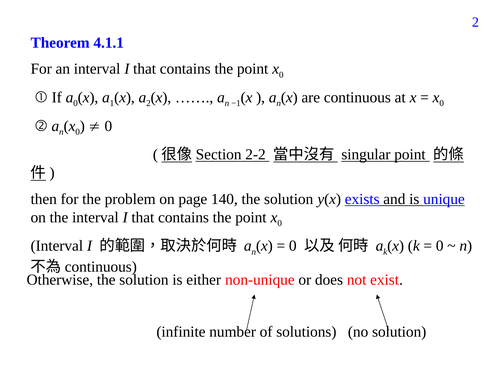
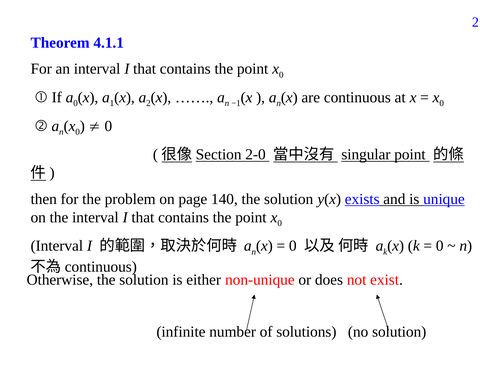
2-2: 2-2 -> 2-0 (255, 154)
